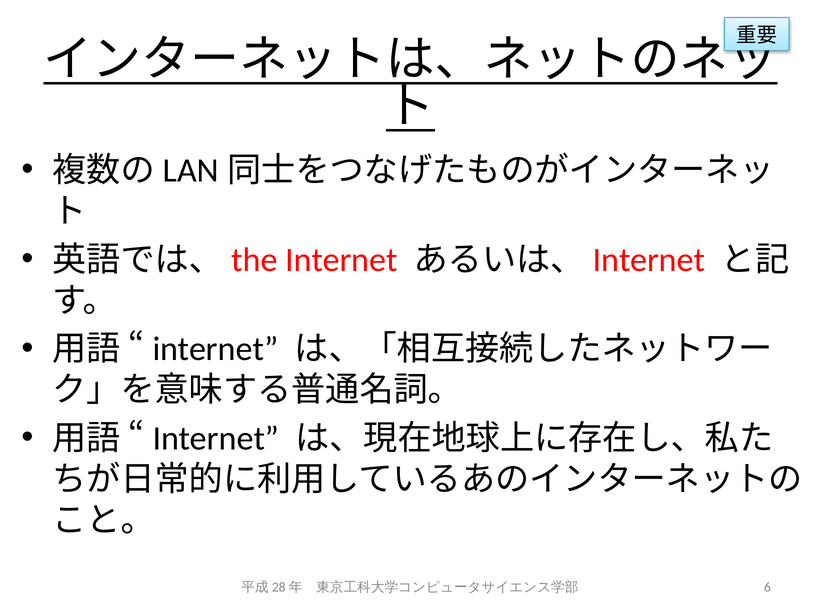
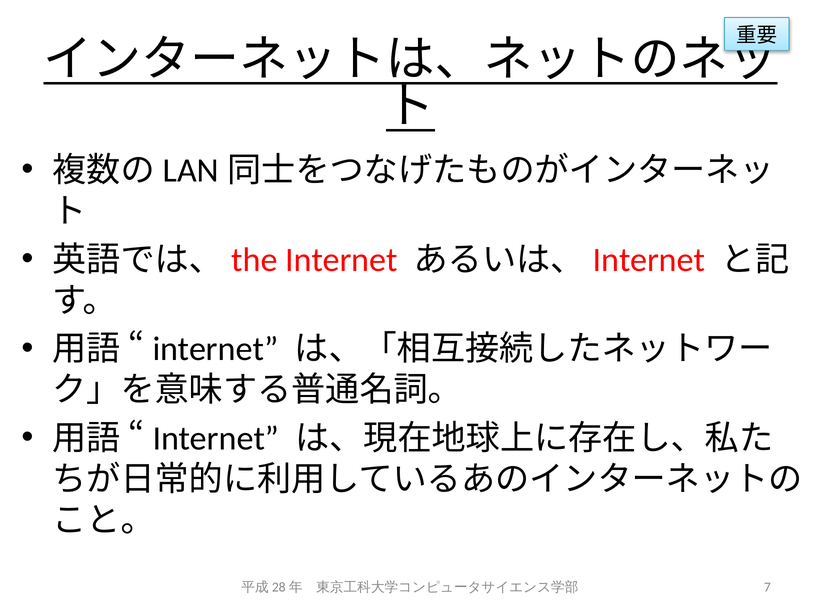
6: 6 -> 7 (767, 587)
